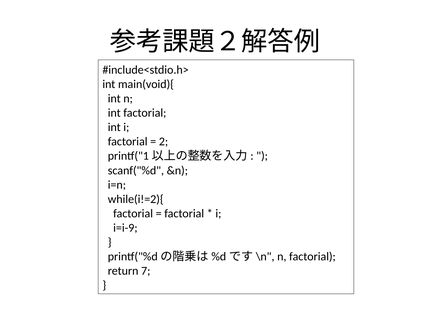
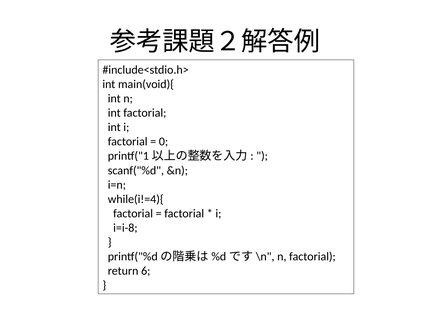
2: 2 -> 0 (164, 141)
while(i!=2){: while(i!=2){ -> while(i!=4){ (136, 199)
i=i-9: i=i-9 -> i=i-8 (125, 227)
7: 7 -> 6 (146, 271)
